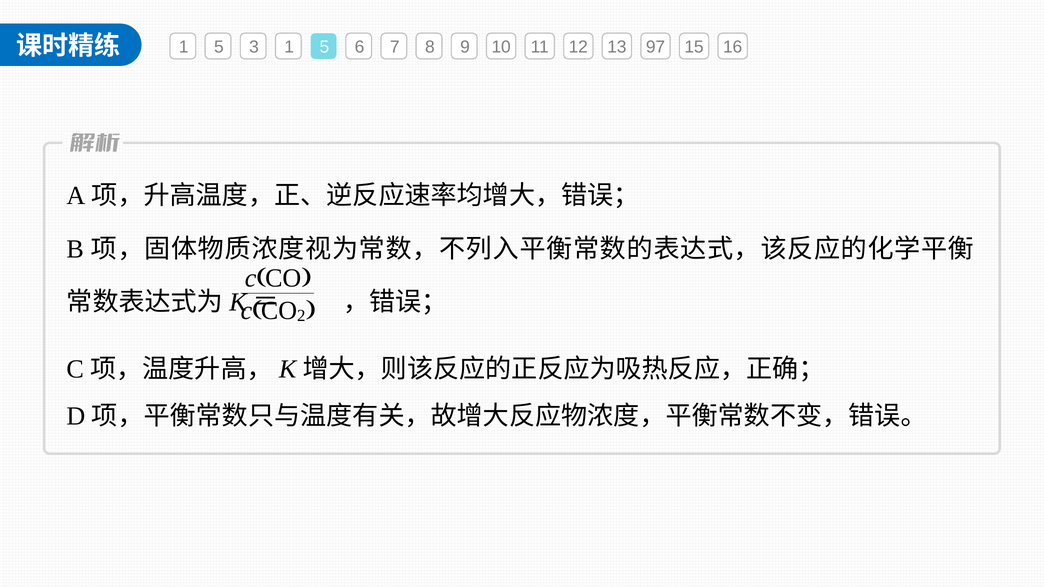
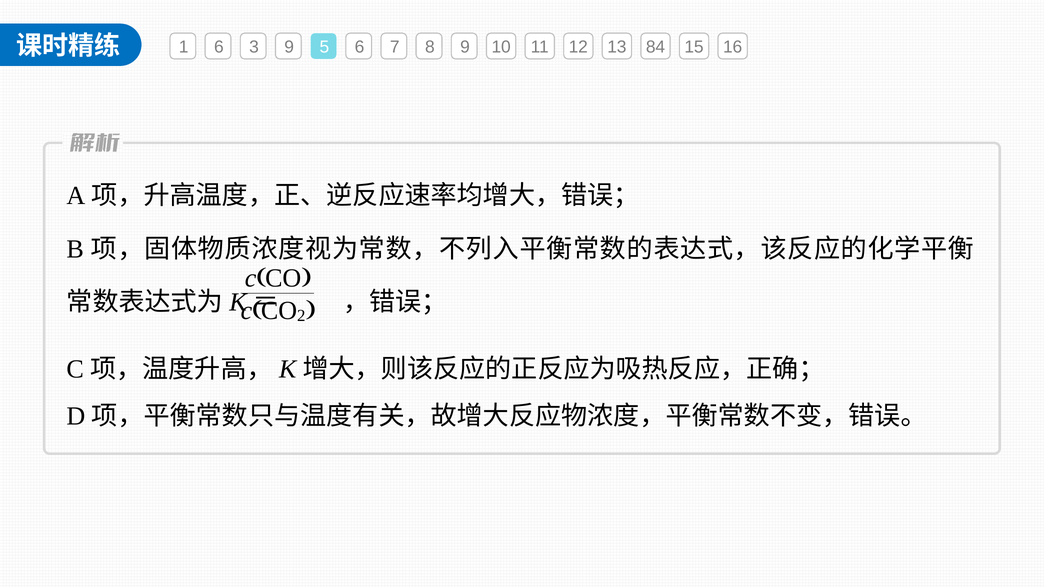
5: 5 -> 6 (219, 47)
3 1: 1 -> 9 (289, 47)
97: 97 -> 84 (656, 47)
